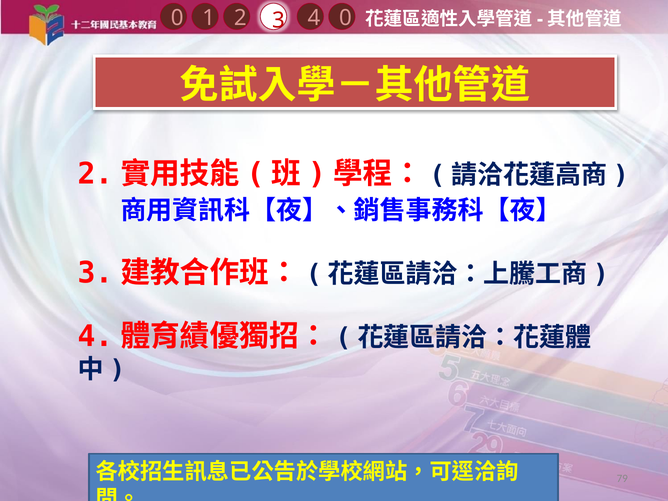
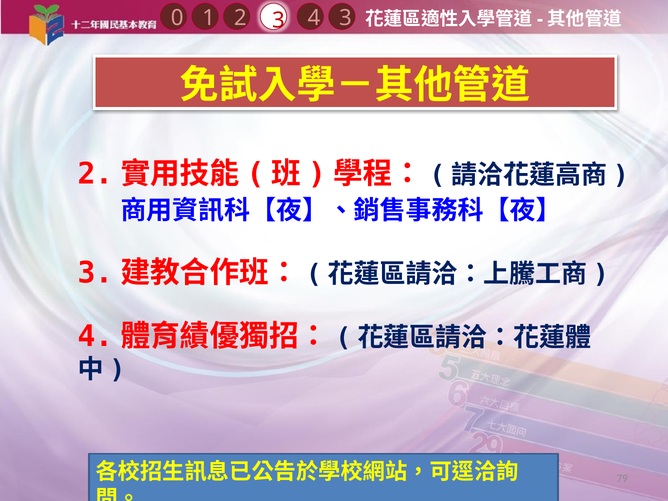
4 0: 0 -> 3 (345, 18)
